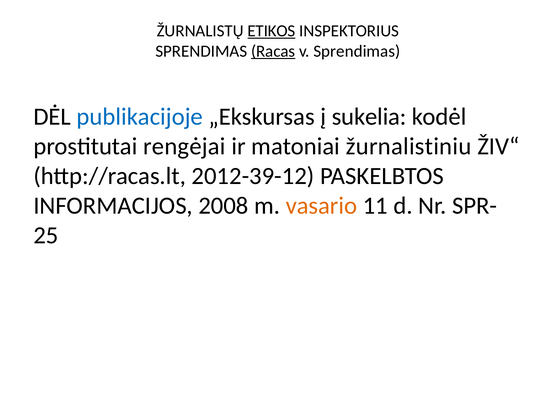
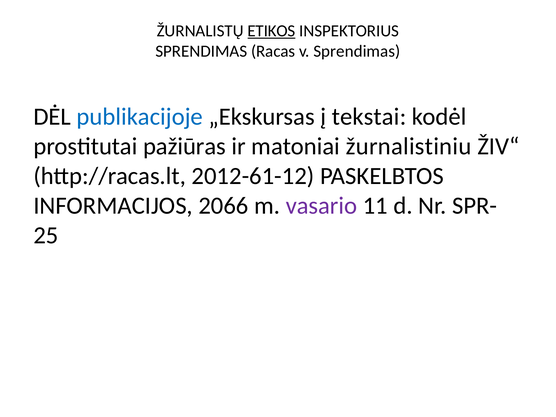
Racas underline: present -> none (273, 51)
sukelia: sukelia -> tekstai (369, 117)
rengėjai: rengėjai -> pažiūras (184, 146)
2012-39-12: 2012-39-12 -> 2012-61-12 (253, 176)
2008: 2008 -> 2066 (223, 206)
vasario colour: orange -> purple (321, 206)
